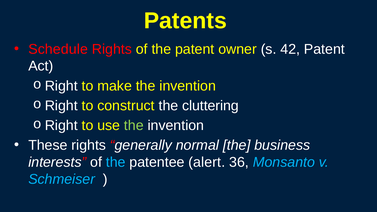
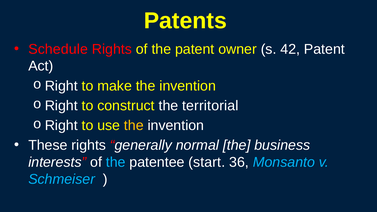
cluttering: cluttering -> territorial (210, 106)
the colour: light green -> yellow (134, 126)
alert: alert -> start (207, 162)
